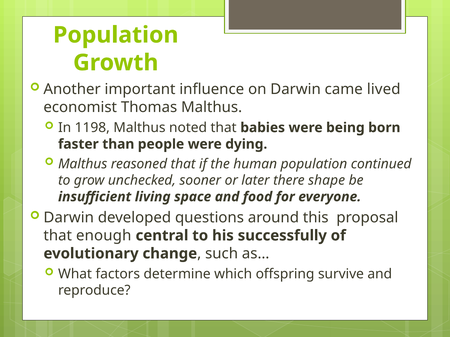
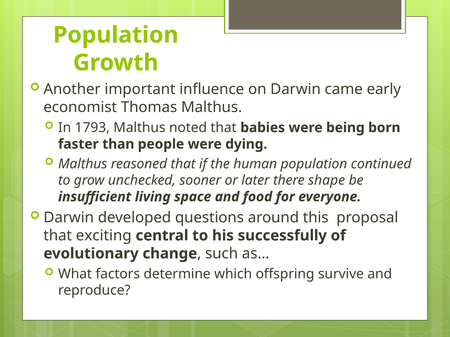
lived: lived -> early (384, 89)
1198: 1198 -> 1793 (92, 128)
enough: enough -> exciting (104, 236)
